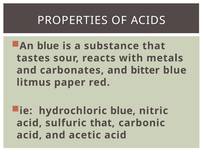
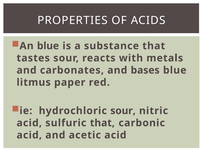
bitter: bitter -> bases (145, 70)
hydrochloric blue: blue -> sour (123, 111)
